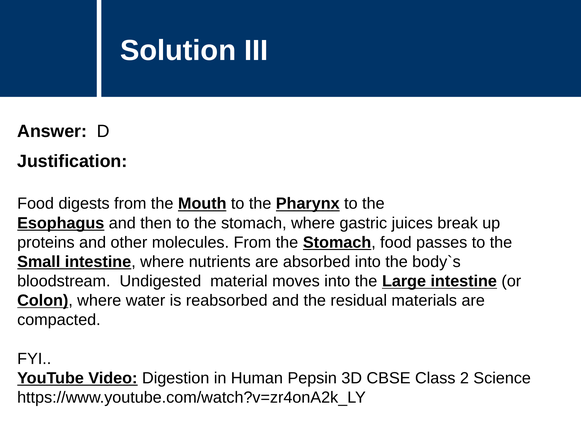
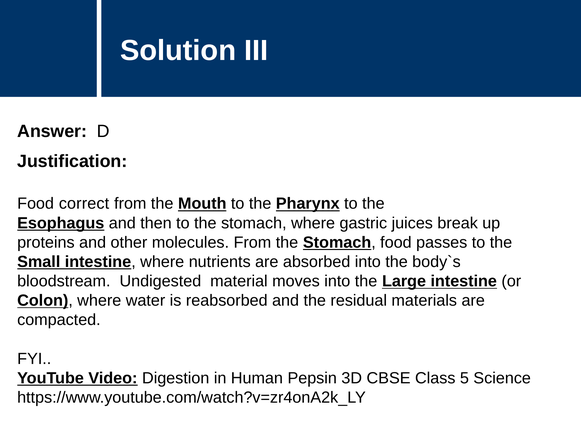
digests: digests -> correct (84, 204)
2: 2 -> 5 (464, 378)
